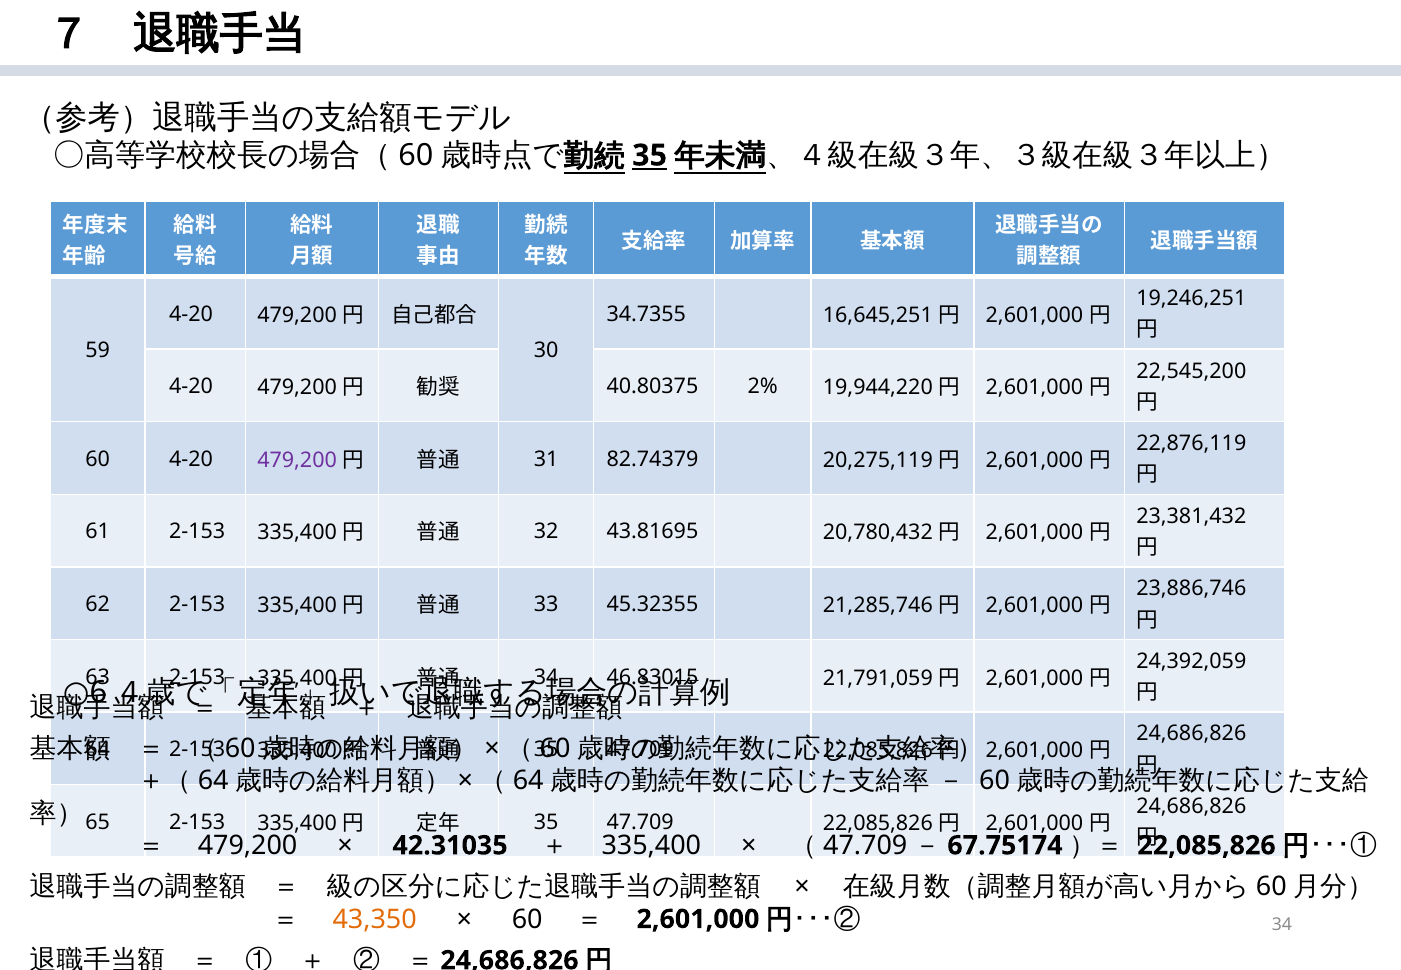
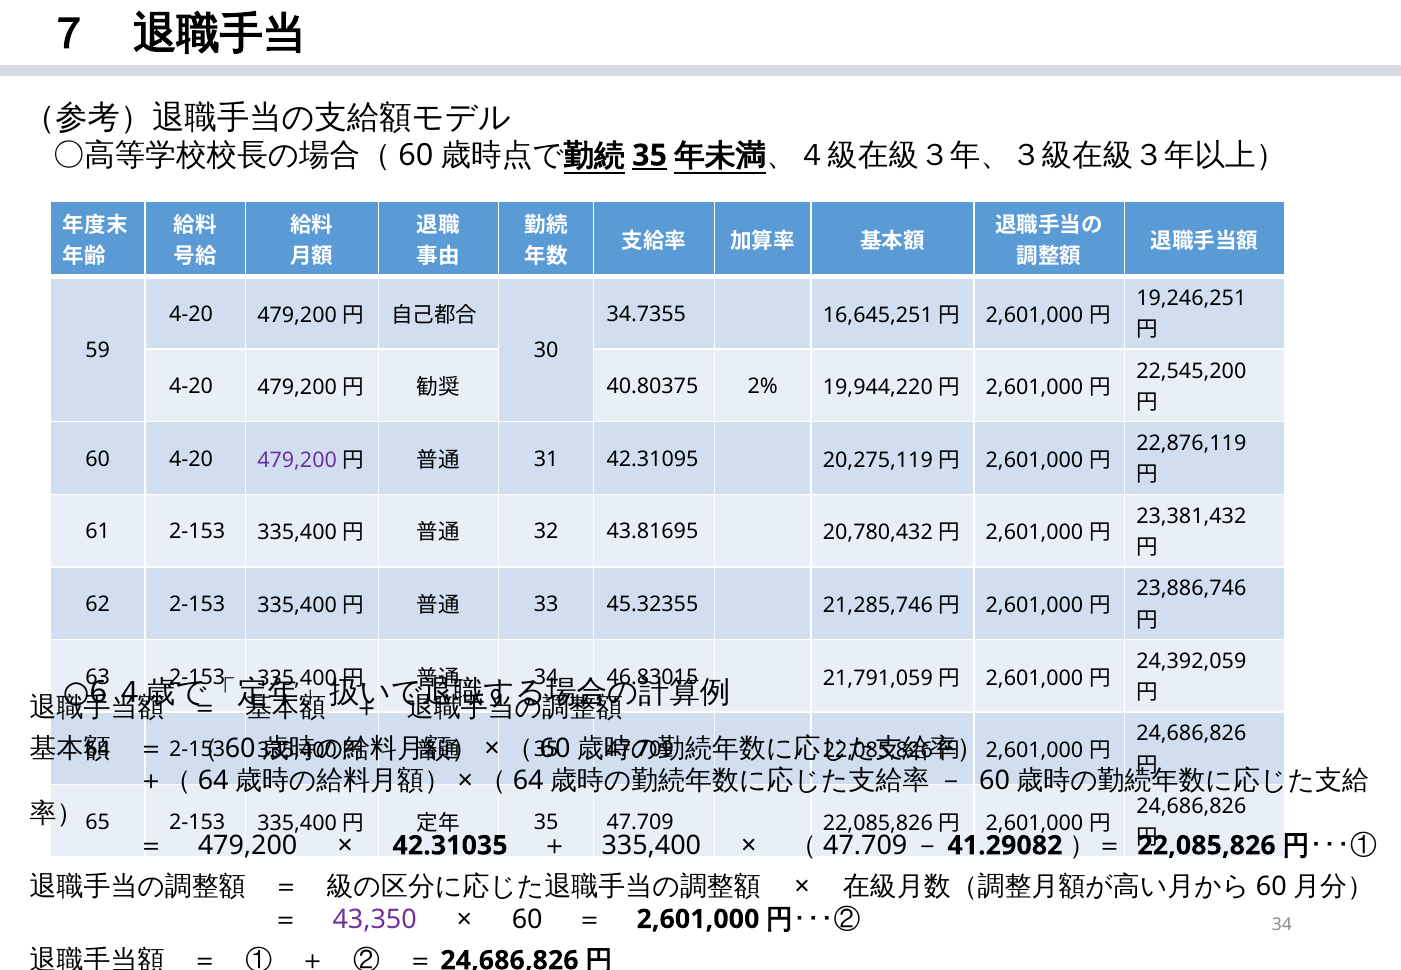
82.74379: 82.74379 -> 42.31095 (653, 459)
67.75174: 67.75174 -> 41.29082 (1005, 845)
43,350 colour: orange -> purple (375, 919)
